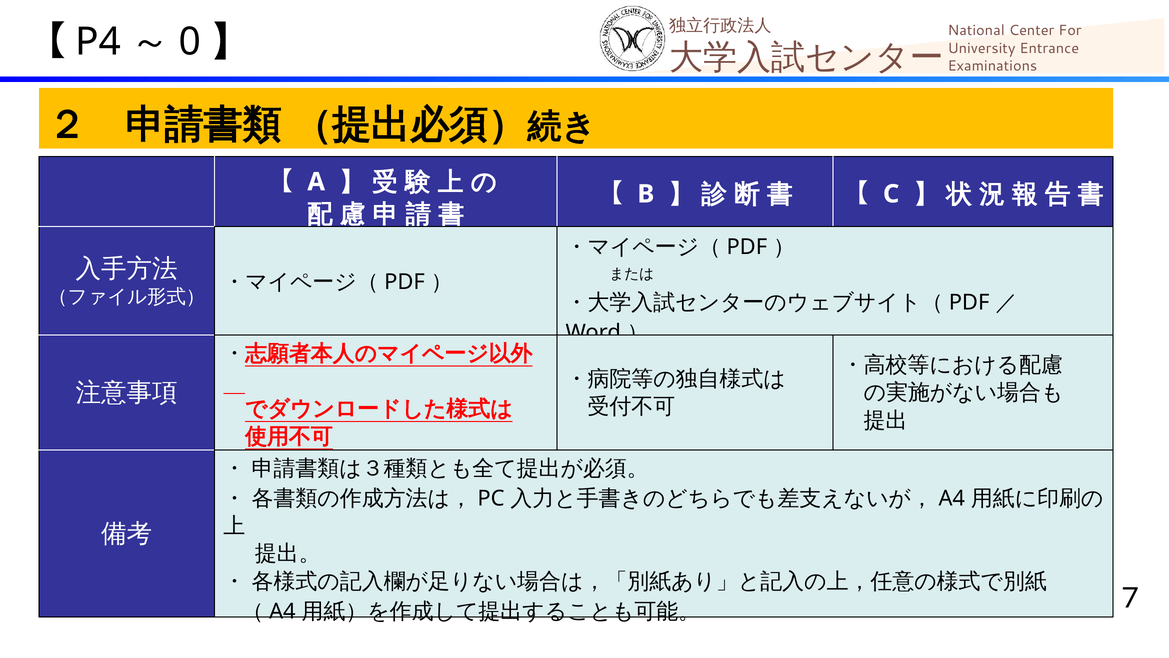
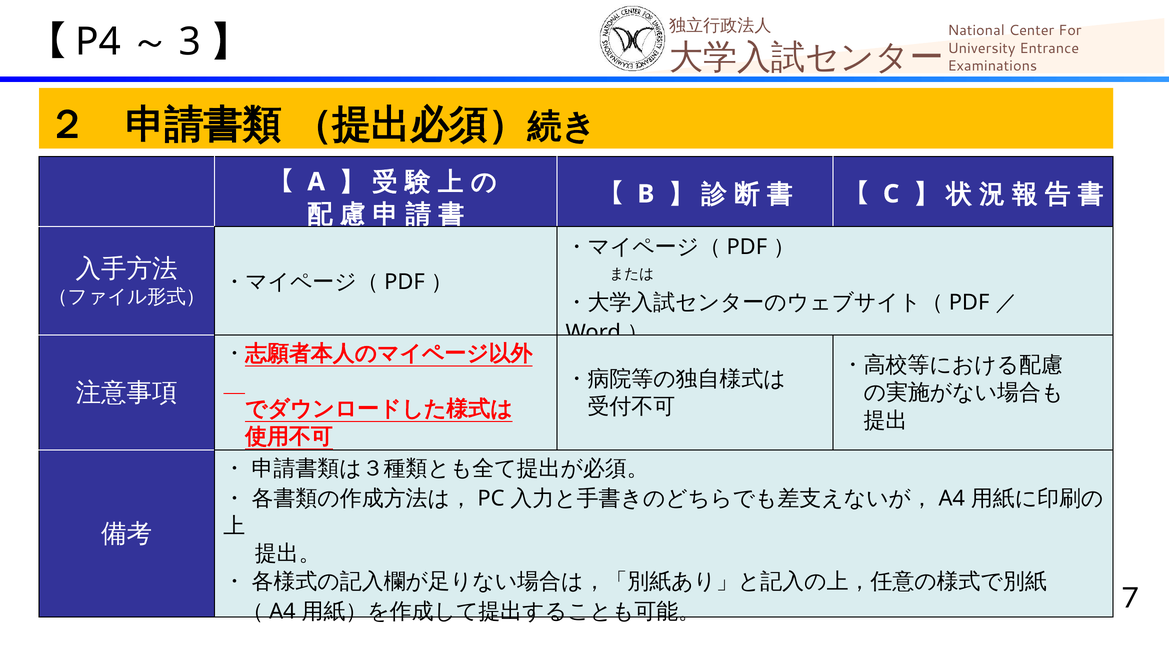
0: 0 -> 3 (190, 42)
